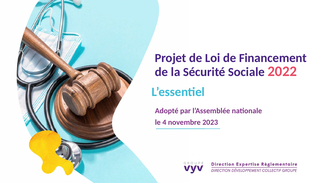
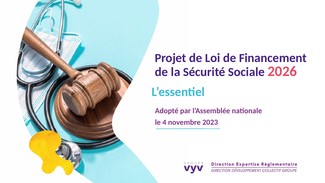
2022: 2022 -> 2026 (282, 71)
